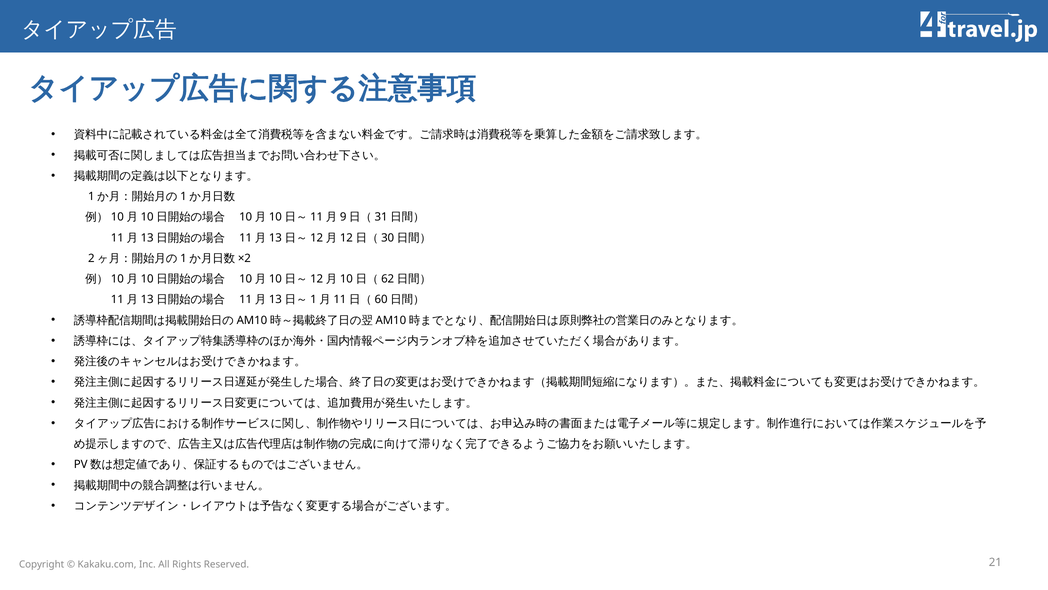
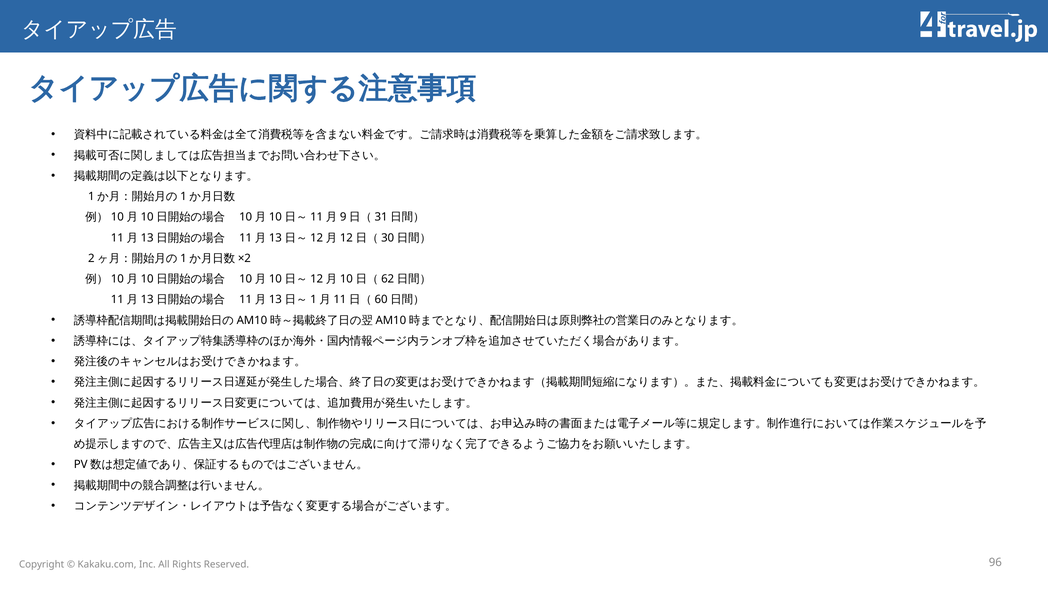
21: 21 -> 96 (995, 562)
